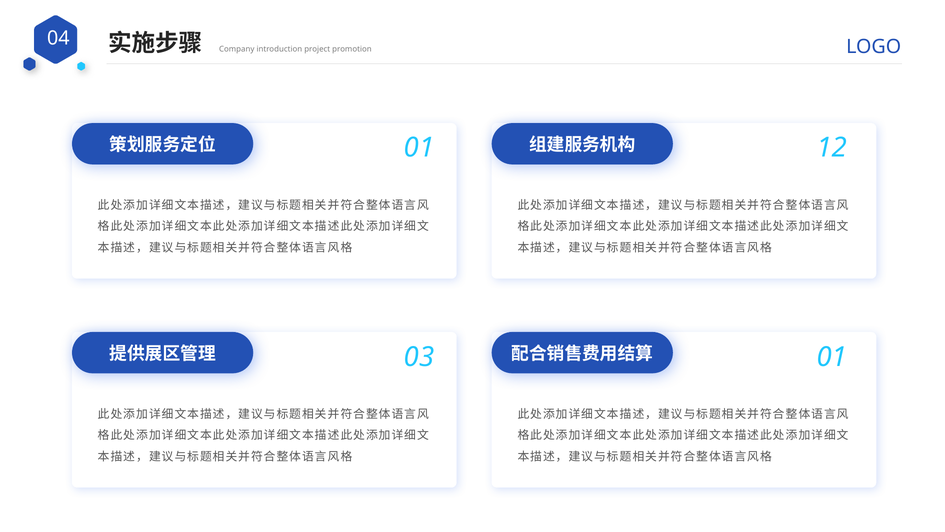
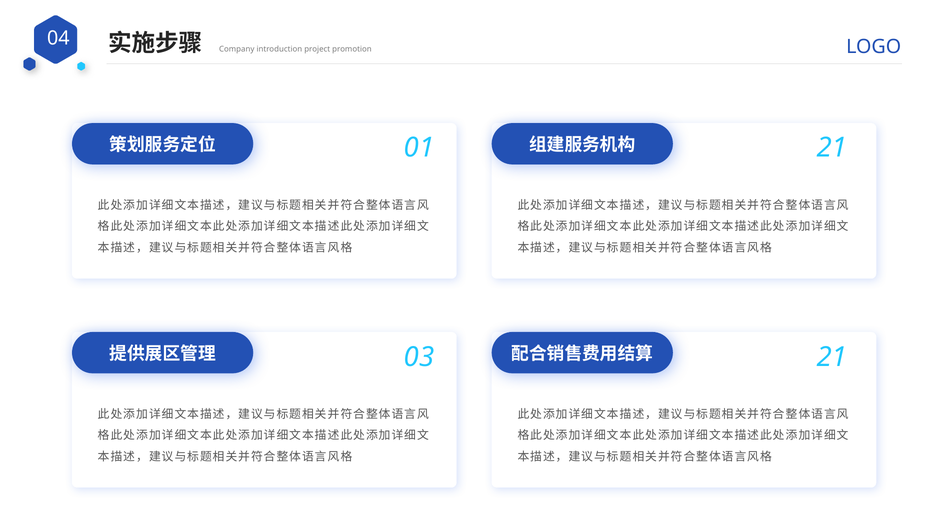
01 12: 12 -> 21 (832, 148)
03 01: 01 -> 21 (832, 357)
